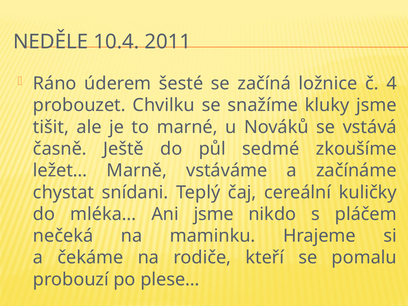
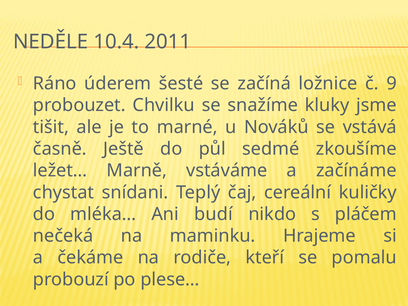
4: 4 -> 9 (392, 84)
Ani jsme: jsme -> budí (214, 214)
